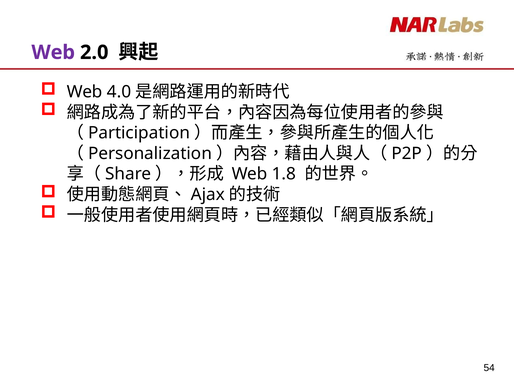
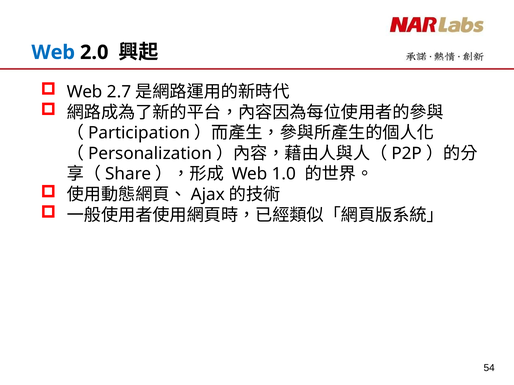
Web colour: purple -> blue (53, 52)
4.0: 4.0 -> 2.7 (119, 92)
1.8: 1.8 -> 1.0 (284, 174)
